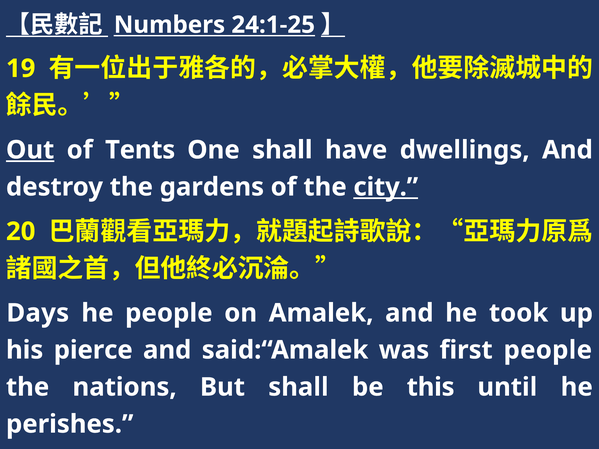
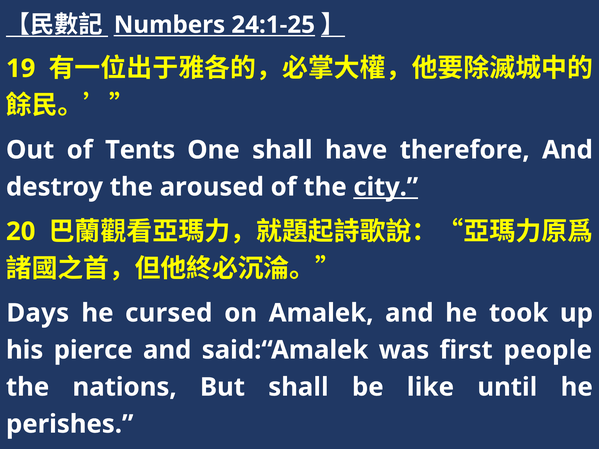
Out underline: present -> none (30, 150)
dwellings: dwellings -> therefore (465, 150)
gardens: gardens -> aroused (212, 187)
he people: people -> cursed (169, 313)
this: this -> like (430, 387)
